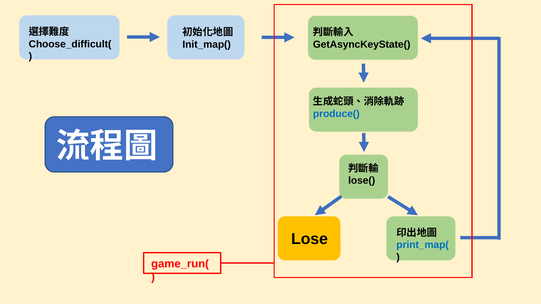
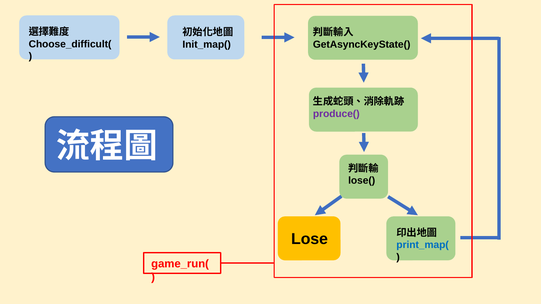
produce( colour: blue -> purple (336, 114)
